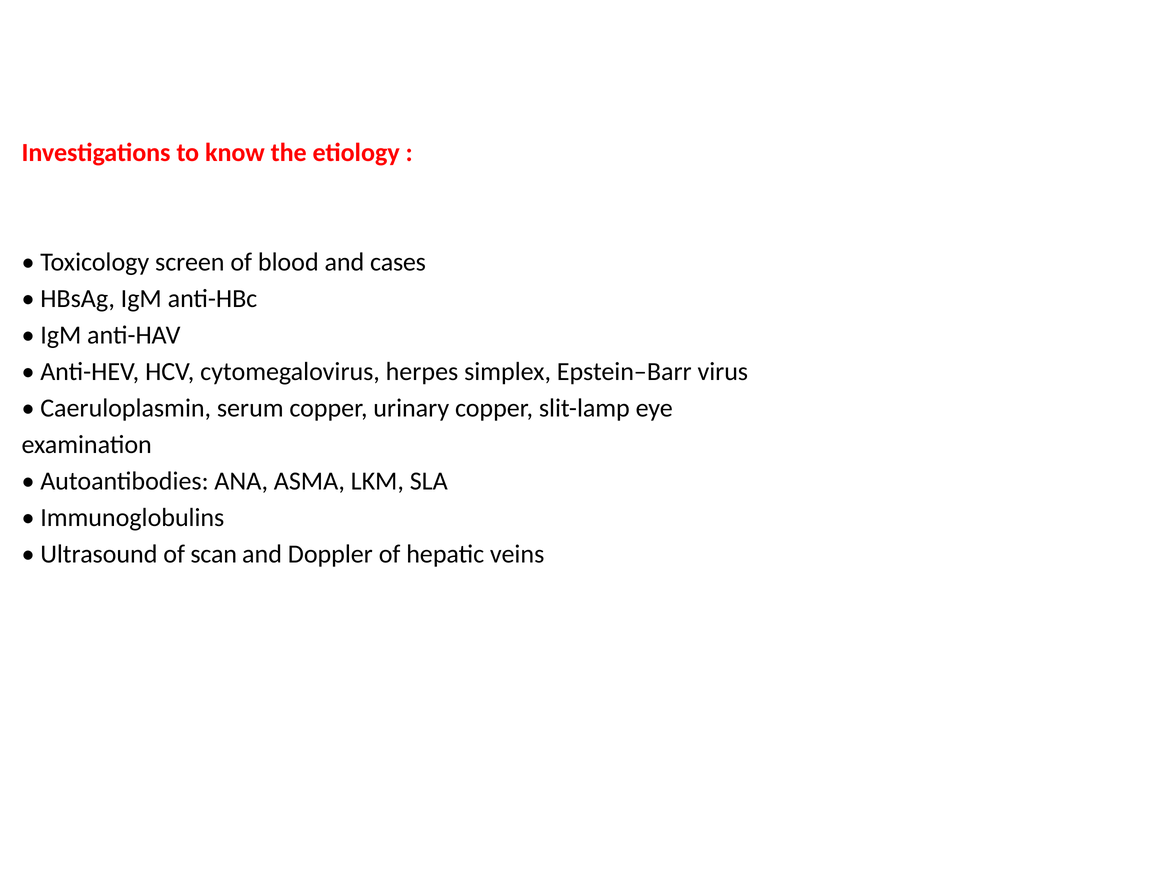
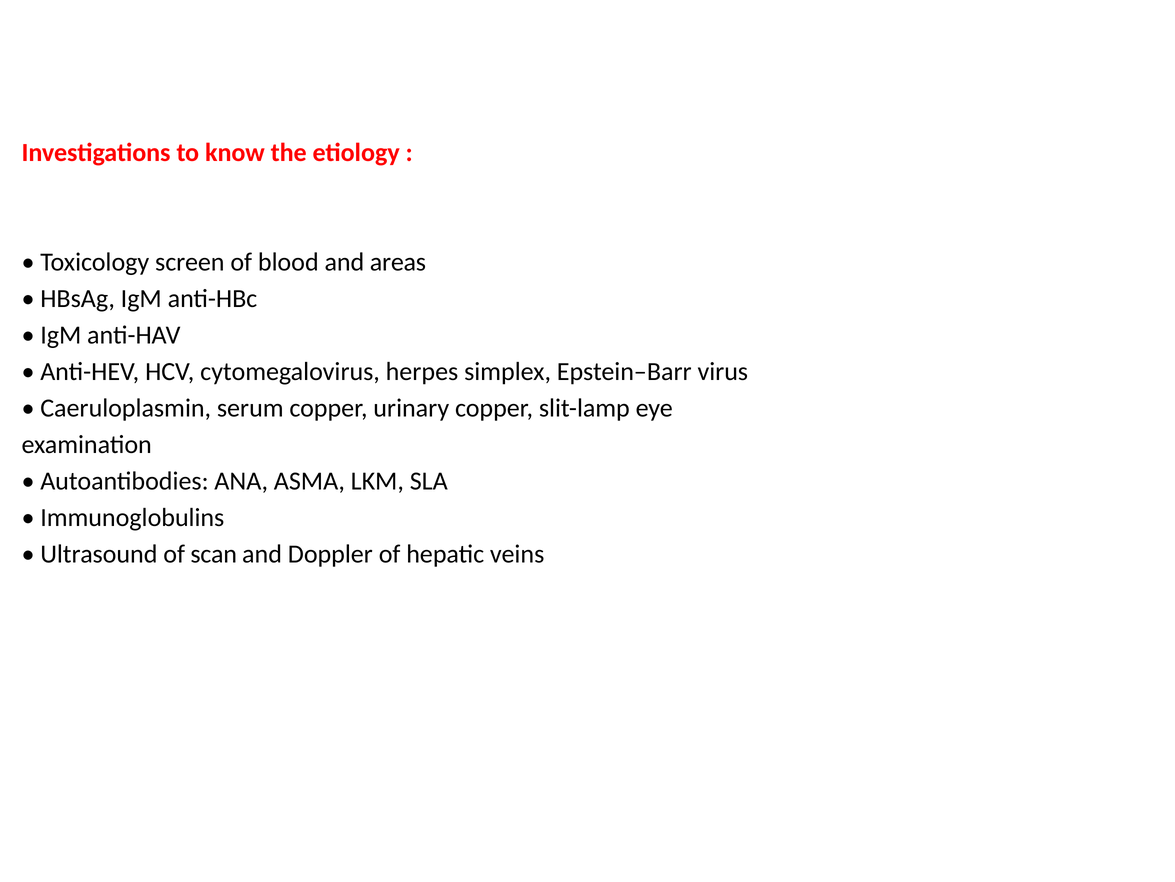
cases: cases -> areas (398, 262)
